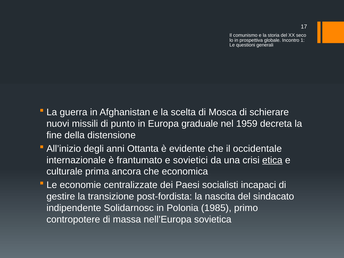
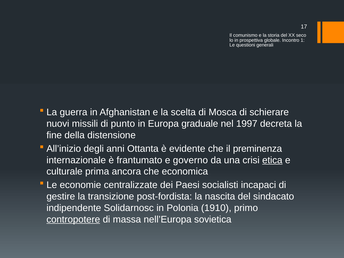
1959: 1959 -> 1997 (247, 124)
occidentale: occidentale -> preminenza (257, 149)
sovietici: sovietici -> governo (190, 160)
1985: 1985 -> 1910 (216, 208)
contropotere underline: none -> present (73, 219)
